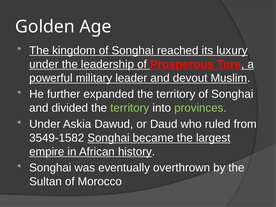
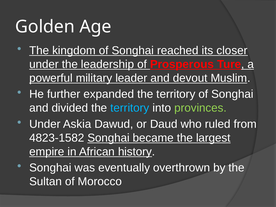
luxury: luxury -> closer (232, 50)
territory colour: light green -> light blue (130, 108)
3549-1582: 3549-1582 -> 4823-1582 (57, 138)
